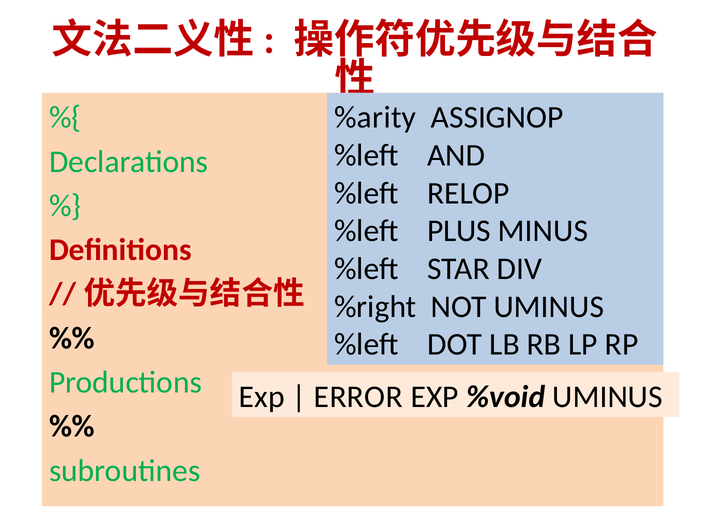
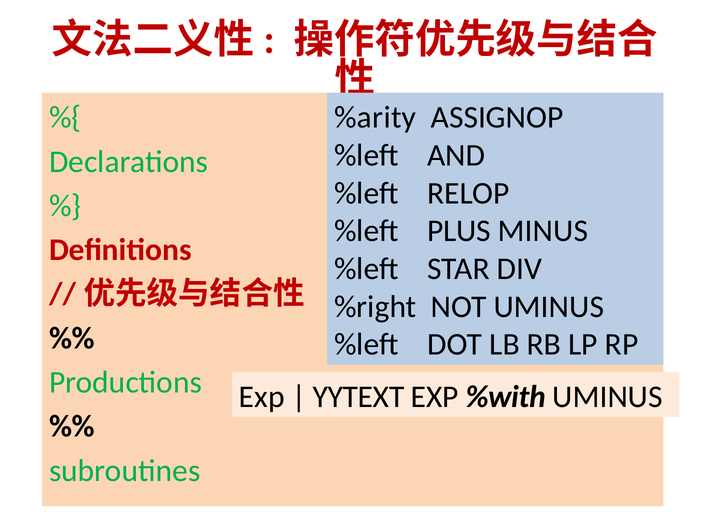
ERROR: ERROR -> YYTEXT (359, 397)
%void: %void -> %with (506, 397)
